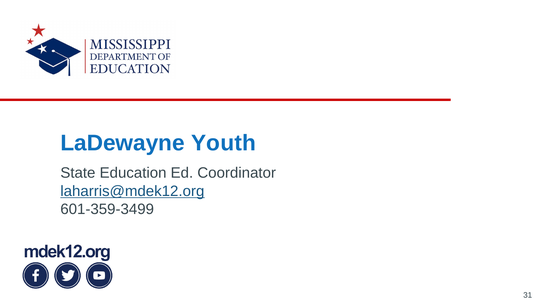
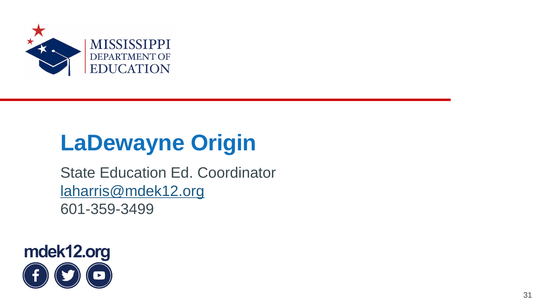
Youth: Youth -> Origin (224, 143)
